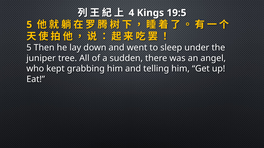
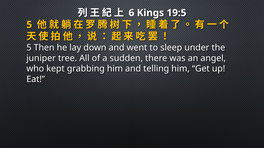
4: 4 -> 6 (131, 13)
